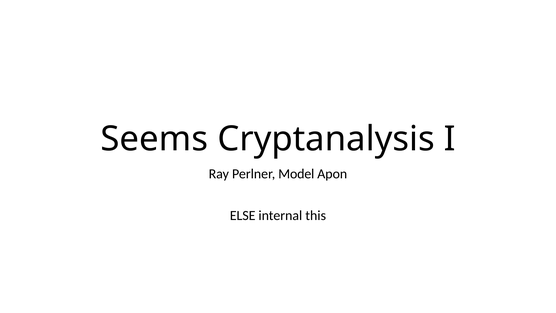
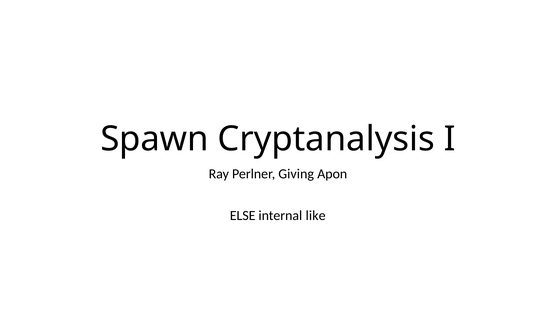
Seems: Seems -> Spawn (154, 139)
Model: Model -> Giving (296, 174)
this: this -> like (316, 215)
